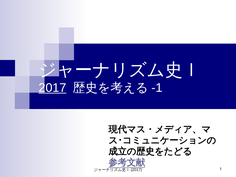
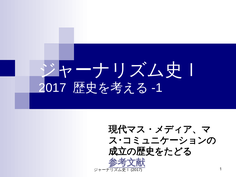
2017 underline: present -> none (52, 88)
